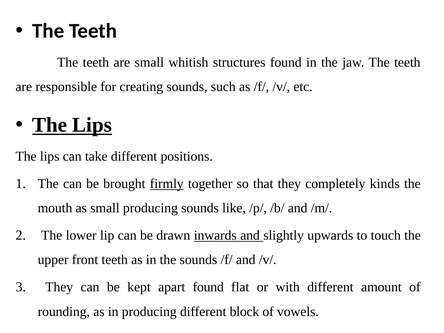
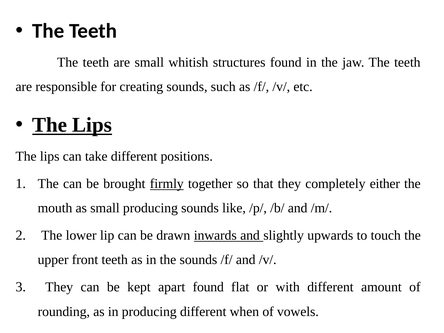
kinds: kinds -> either (385, 184)
block: block -> when (244, 312)
